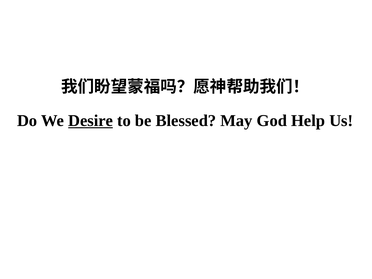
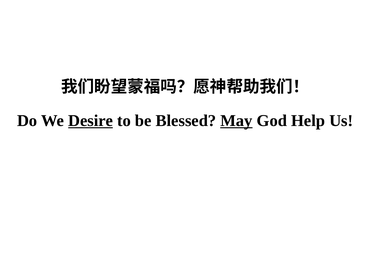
May underline: none -> present (236, 121)
